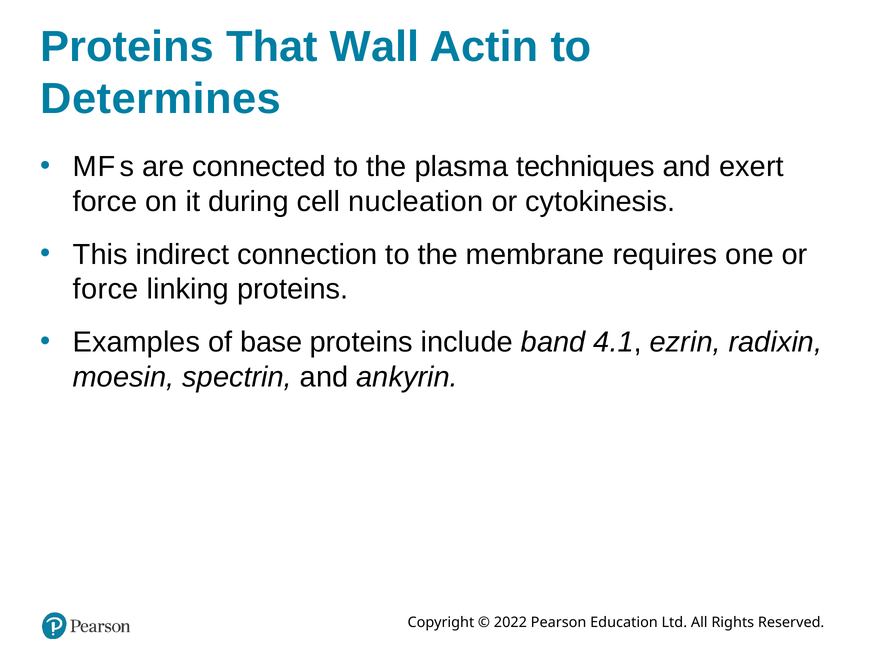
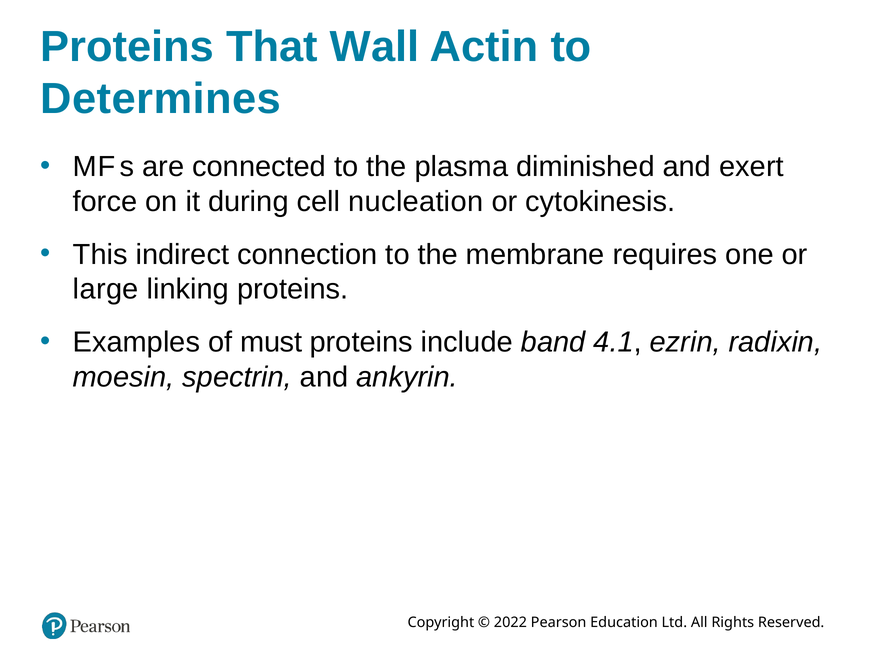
techniques: techniques -> diminished (585, 167)
force: force -> large (106, 289)
base: base -> must (271, 342)
